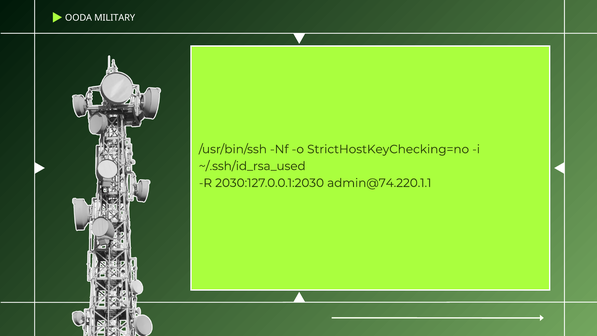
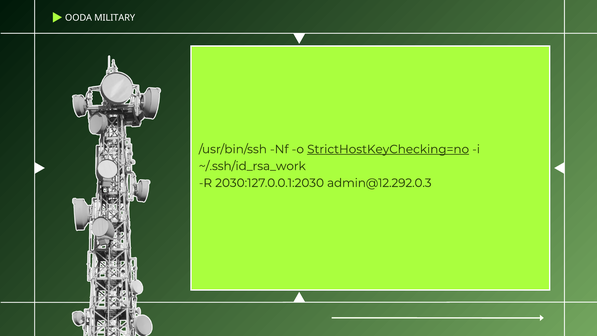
StrictHostKeyChecking=no underline: none -> present (388, 149)
~/.ssh/id_rsa_used: ~/.ssh/id_rsa_used -> ~/.ssh/id_rsa_work (252, 166)
admin@74.220.1.1: admin@74.220.1.1 -> admin@12.292.0.3 (379, 183)
